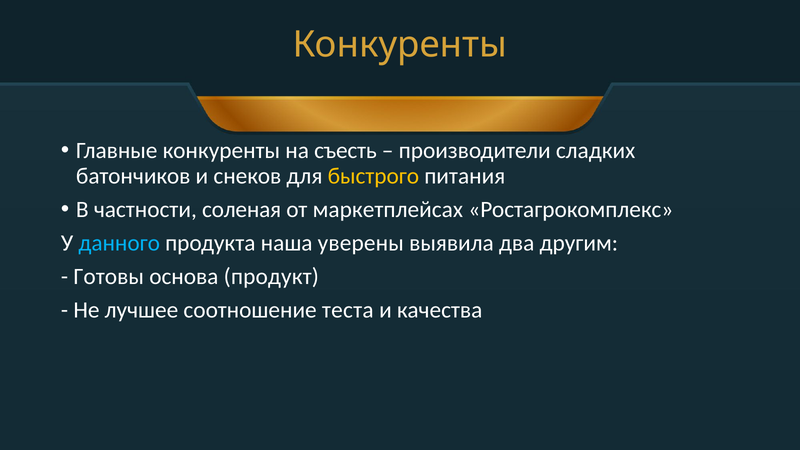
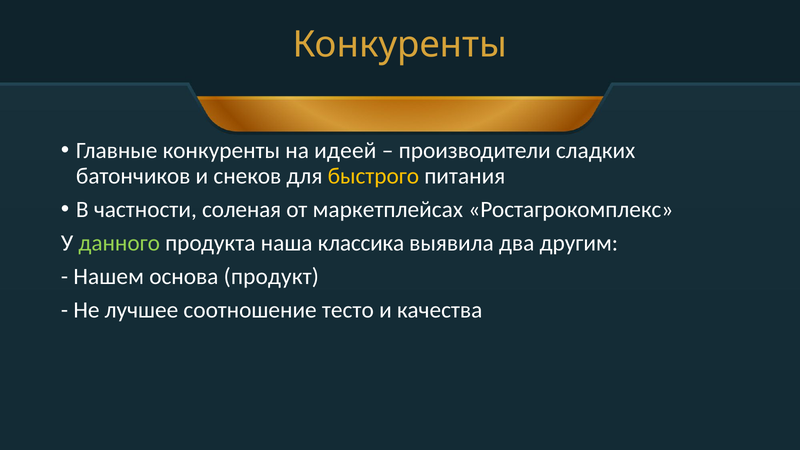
съесть: съесть -> идеей (345, 151)
данного colour: light blue -> light green (119, 243)
уверены: уверены -> классика (361, 243)
Готовы: Готовы -> Нашем (109, 277)
теста: теста -> тесто (348, 310)
